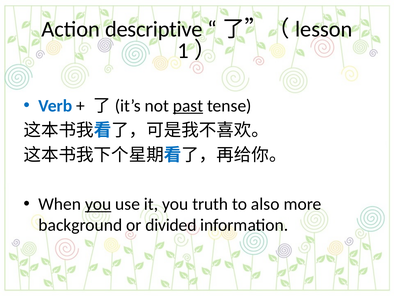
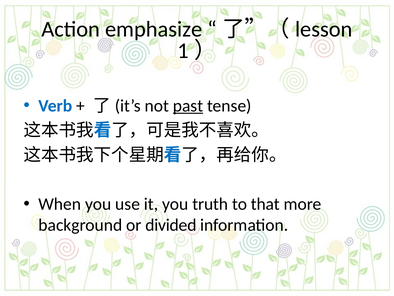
descriptive: descriptive -> emphasize (154, 29)
you underline: present -> none (98, 204)
also: also -> that (265, 204)
